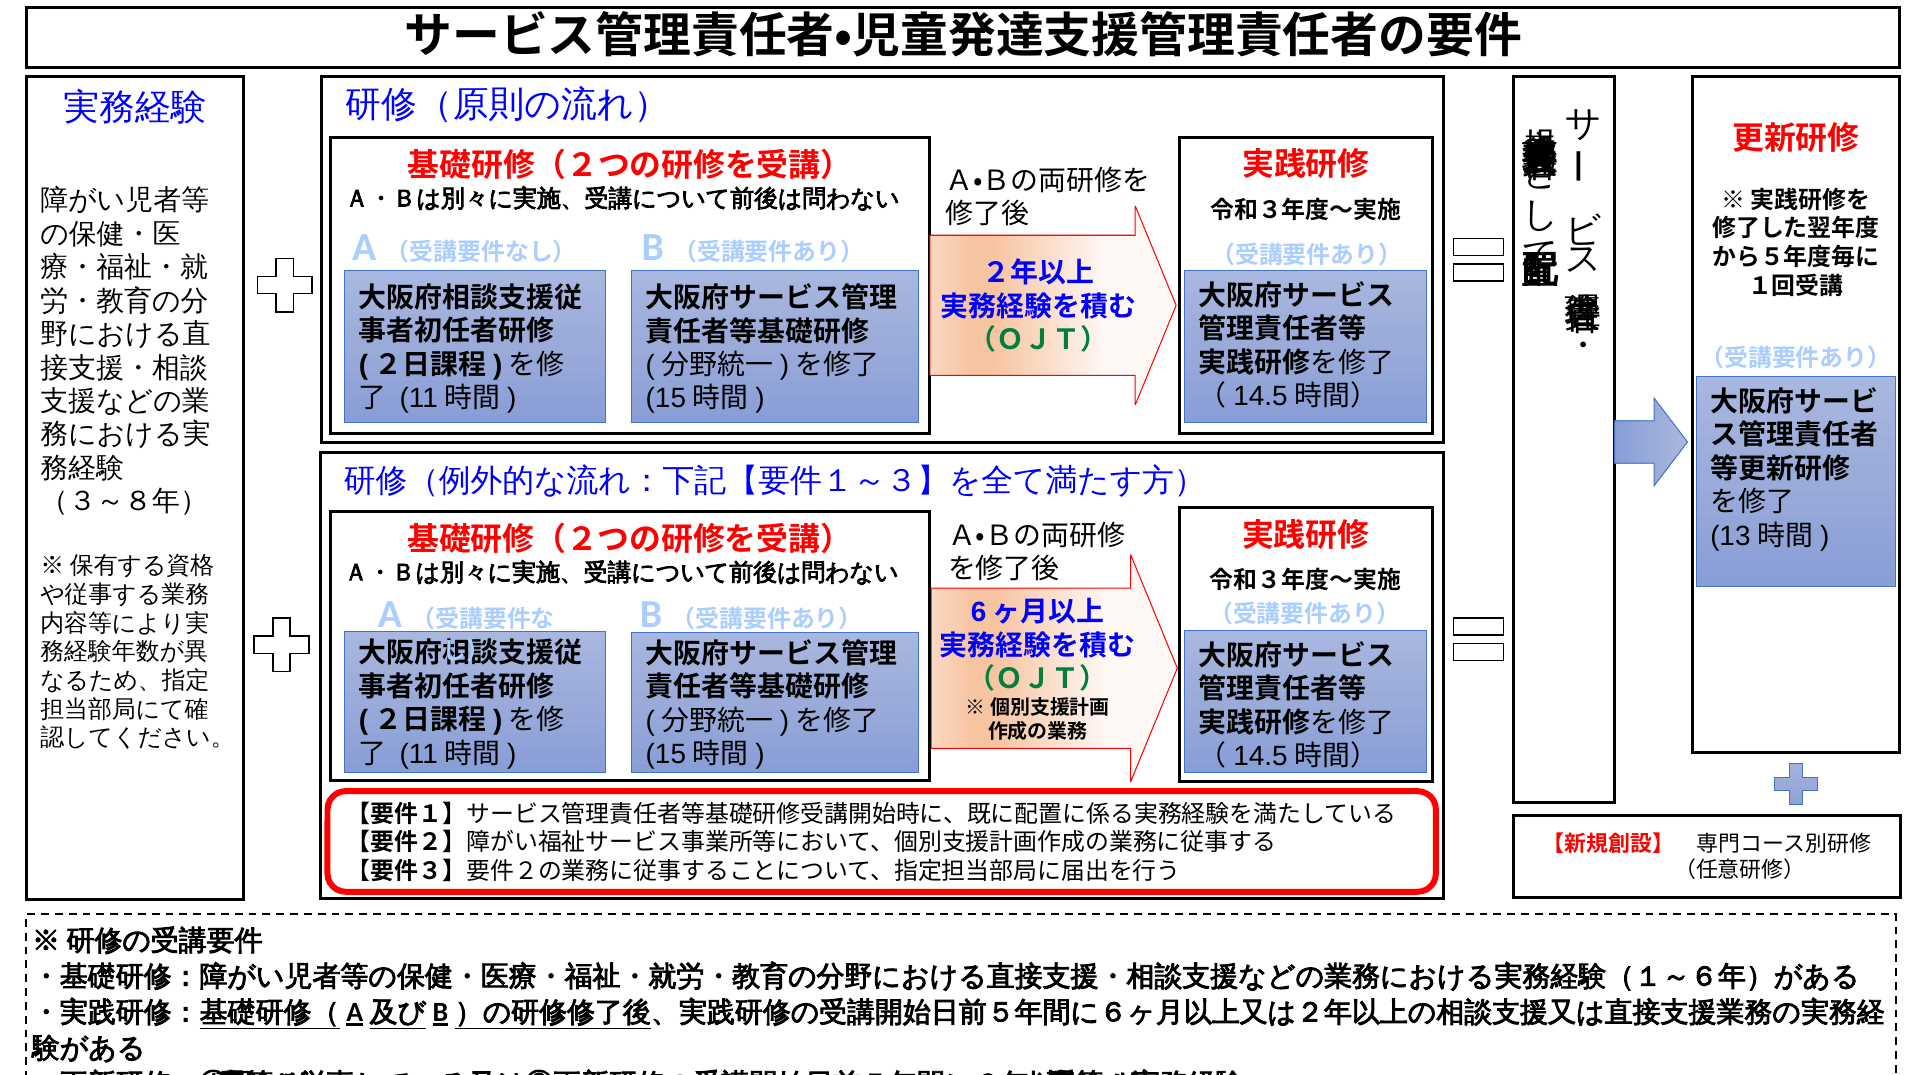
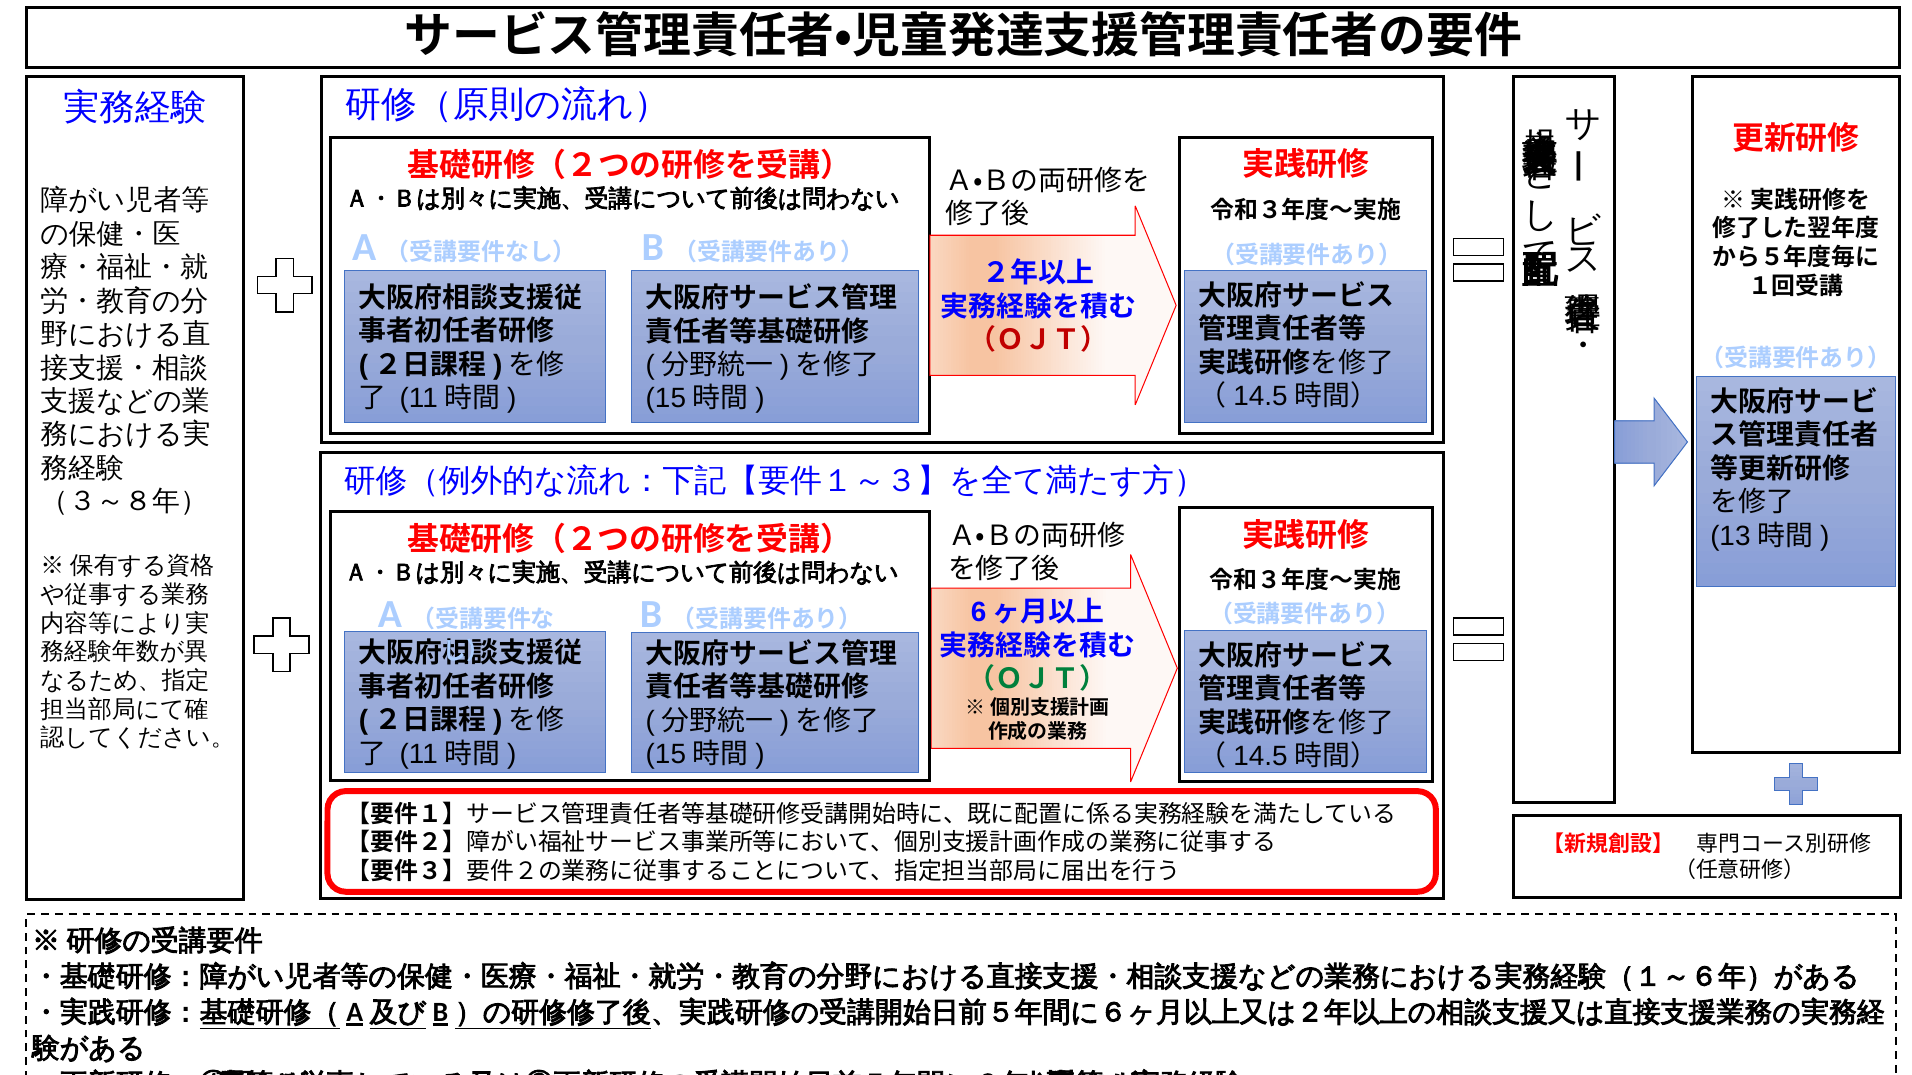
（ＯＪＴ） colour: green -> red (1038, 341)
